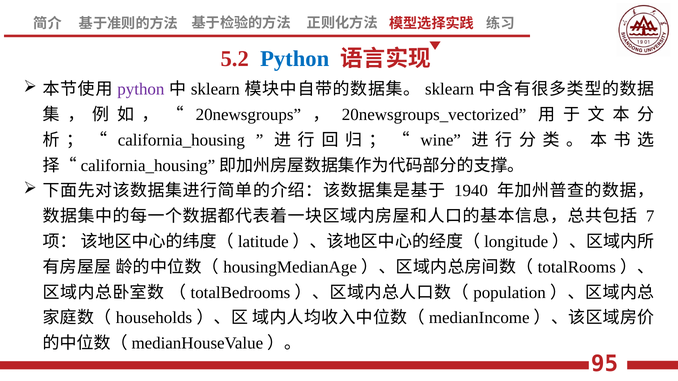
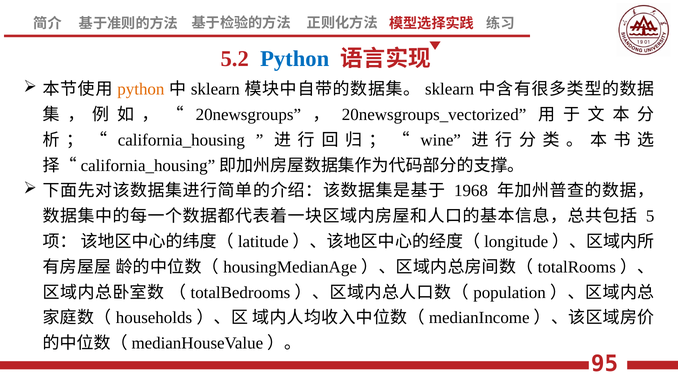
python colour: purple -> orange (141, 89)
1940: 1940 -> 1968 (471, 191)
7: 7 -> 5 (650, 216)
